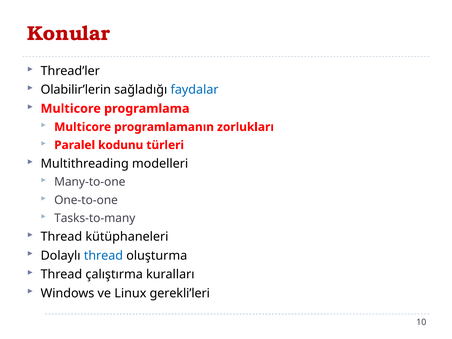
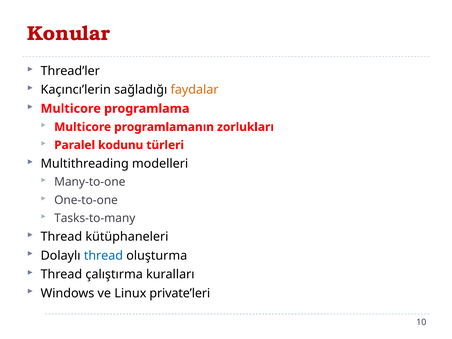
Olabilir’lerin: Olabilir’lerin -> Kaçıncı’lerin (76, 90)
faydalar colour: blue -> orange (195, 90)
gerekli’leri: gerekli’leri -> private’leri (180, 293)
